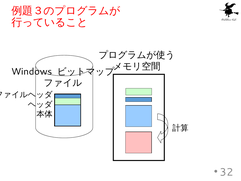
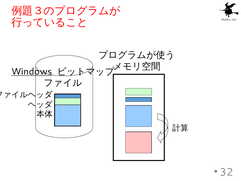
Windows underline: none -> present (32, 71)
